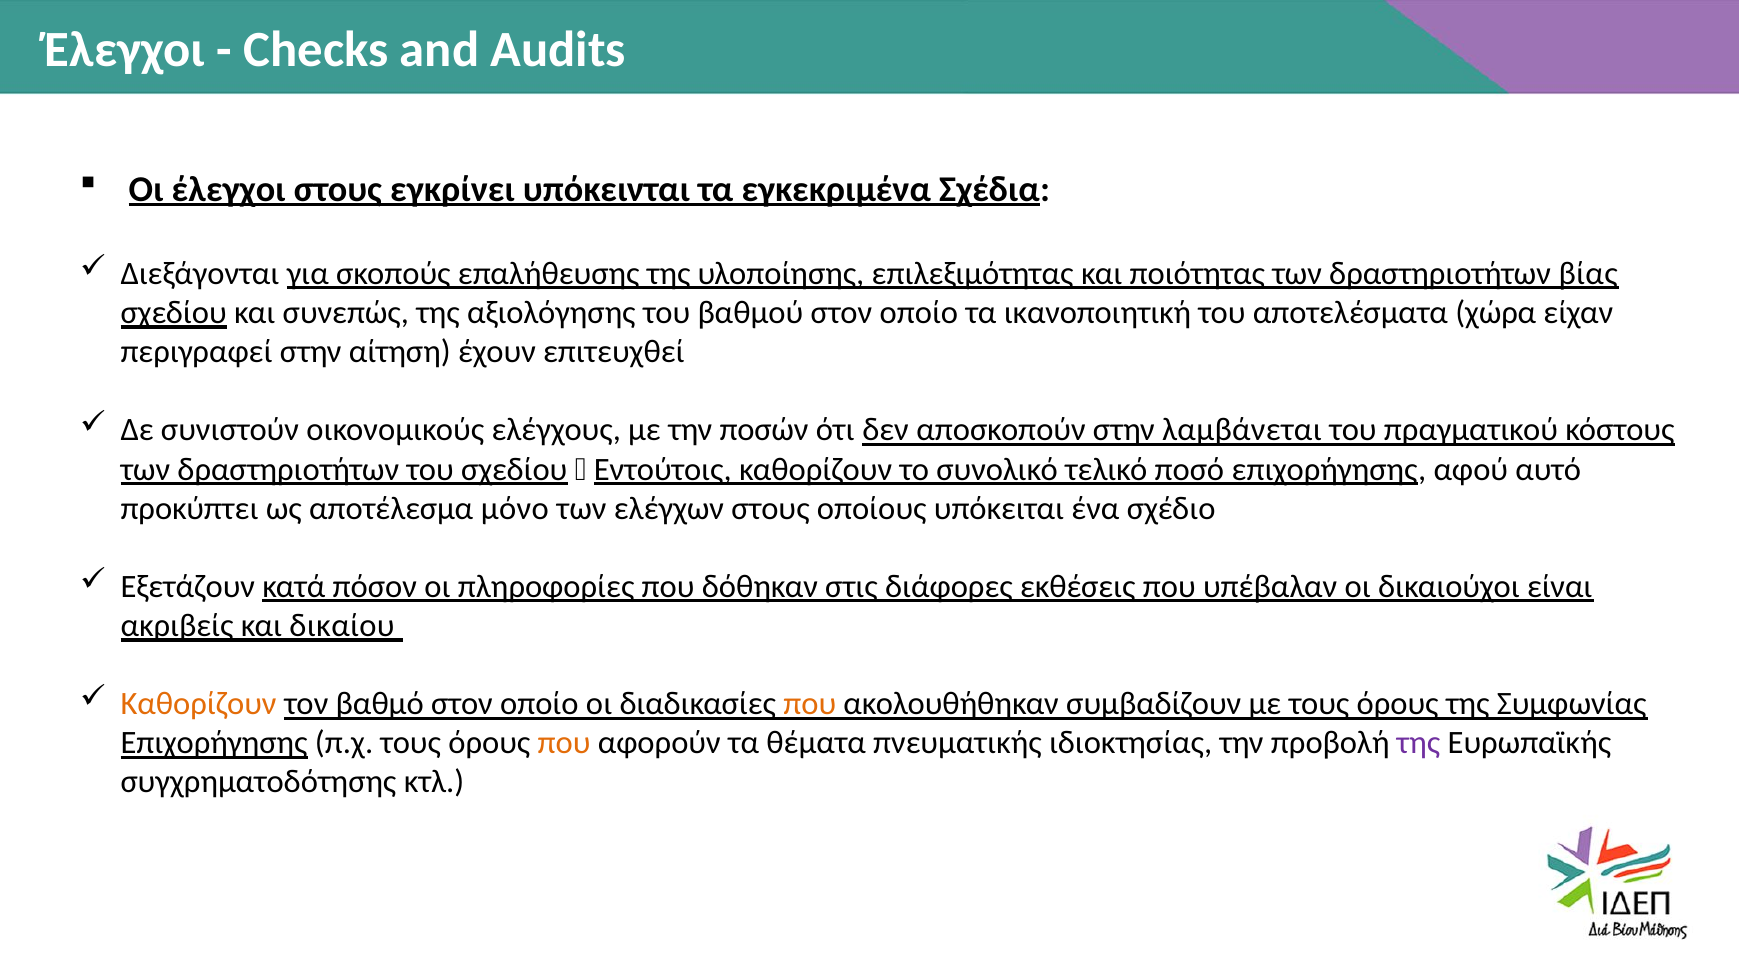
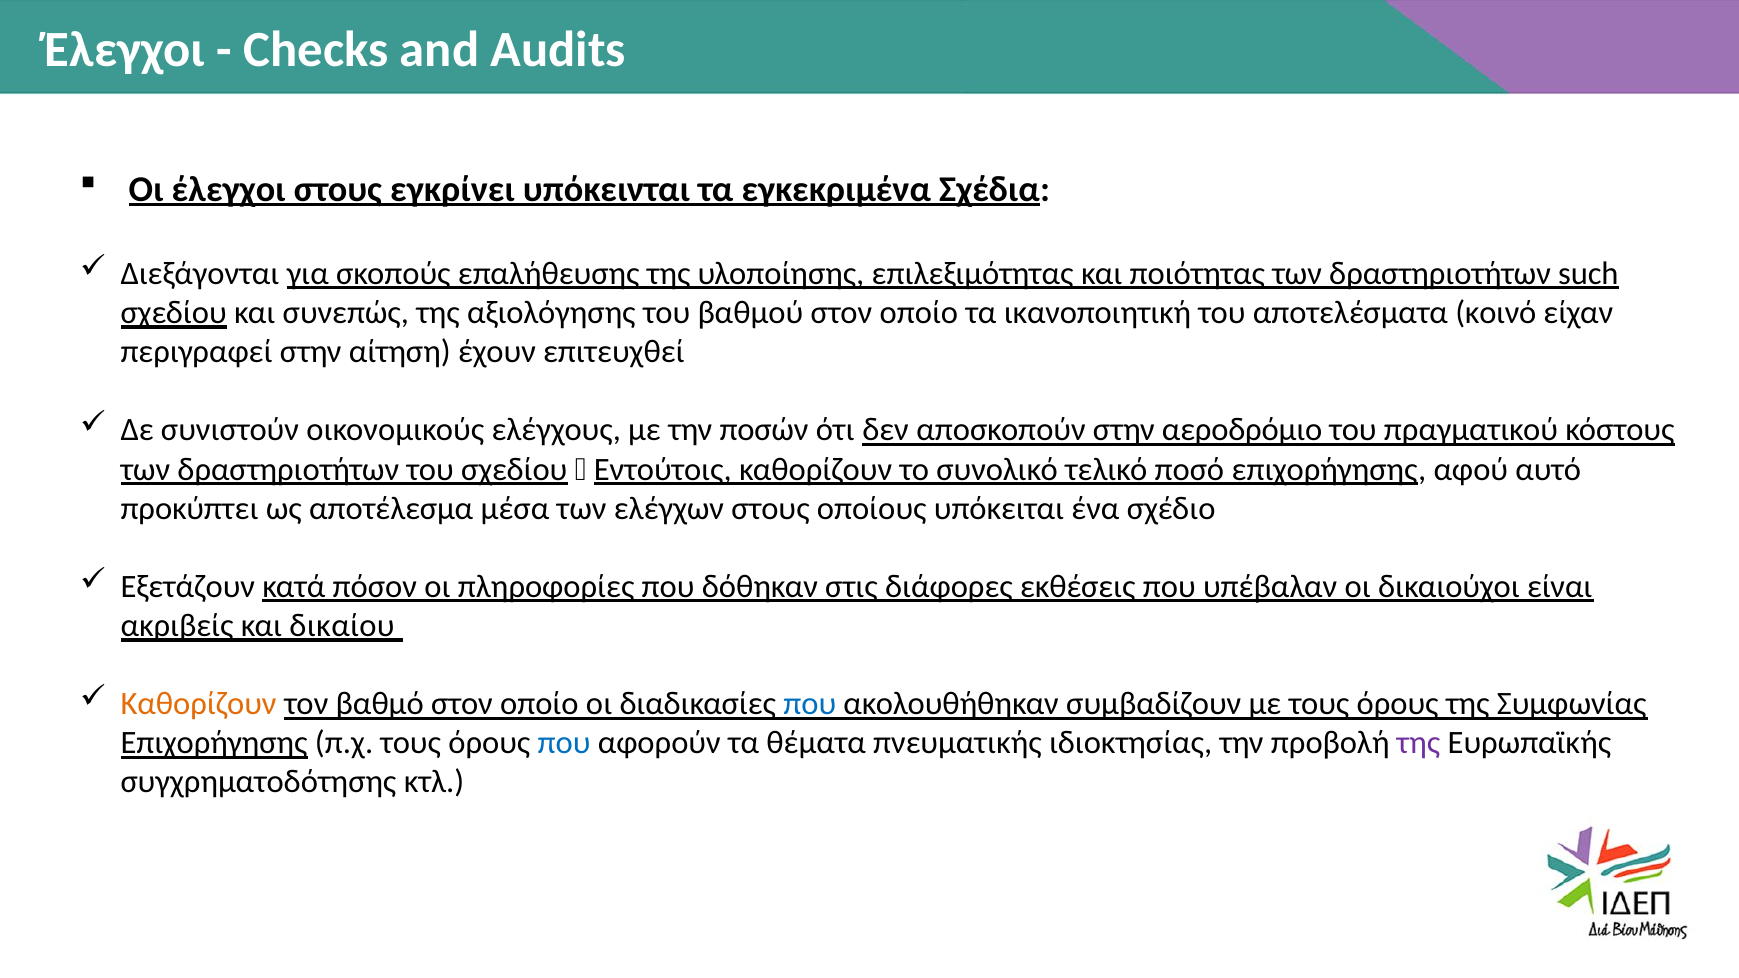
βίας: βίας -> such (1588, 274)
χώρα: χώρα -> κοινό (1496, 313)
λαμβάνεται: λαμβάνεται -> αεροδρόμιο (1242, 430)
μόνο: μόνο -> μέσα (515, 508)
που colour: orange -> blue (810, 704)
που colour: orange -> blue (564, 743)
